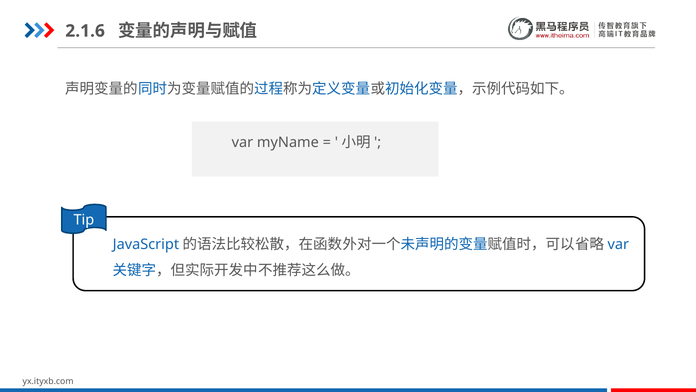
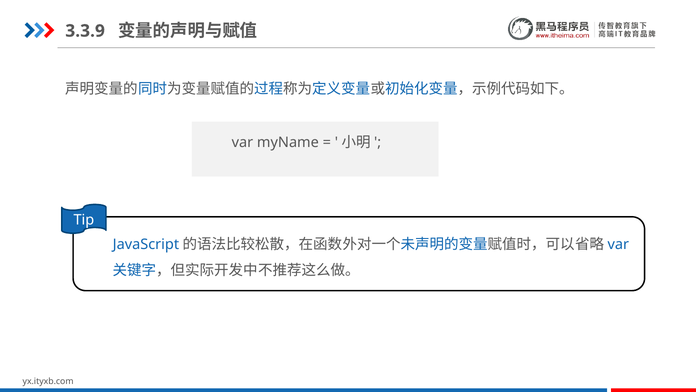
2.1.6: 2.1.6 -> 3.3.9 (85, 31)
